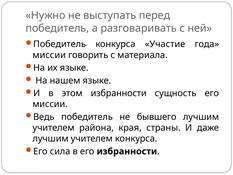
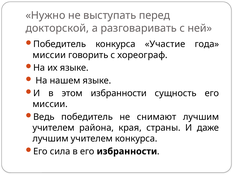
победитель: победитель -> докторской (57, 28)
материала: материала -> хореограф (142, 55)
бывшего: бывшего -> снимают (157, 117)
